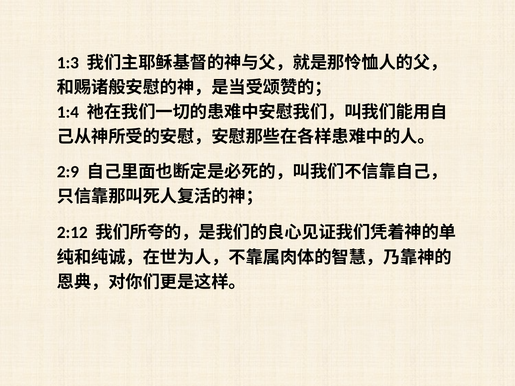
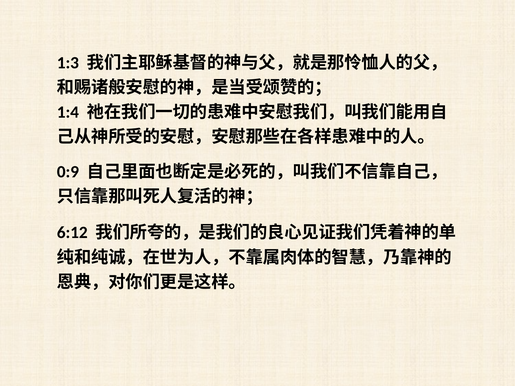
2:9: 2:9 -> 0:9 (68, 172)
2:12: 2:12 -> 6:12 (72, 233)
